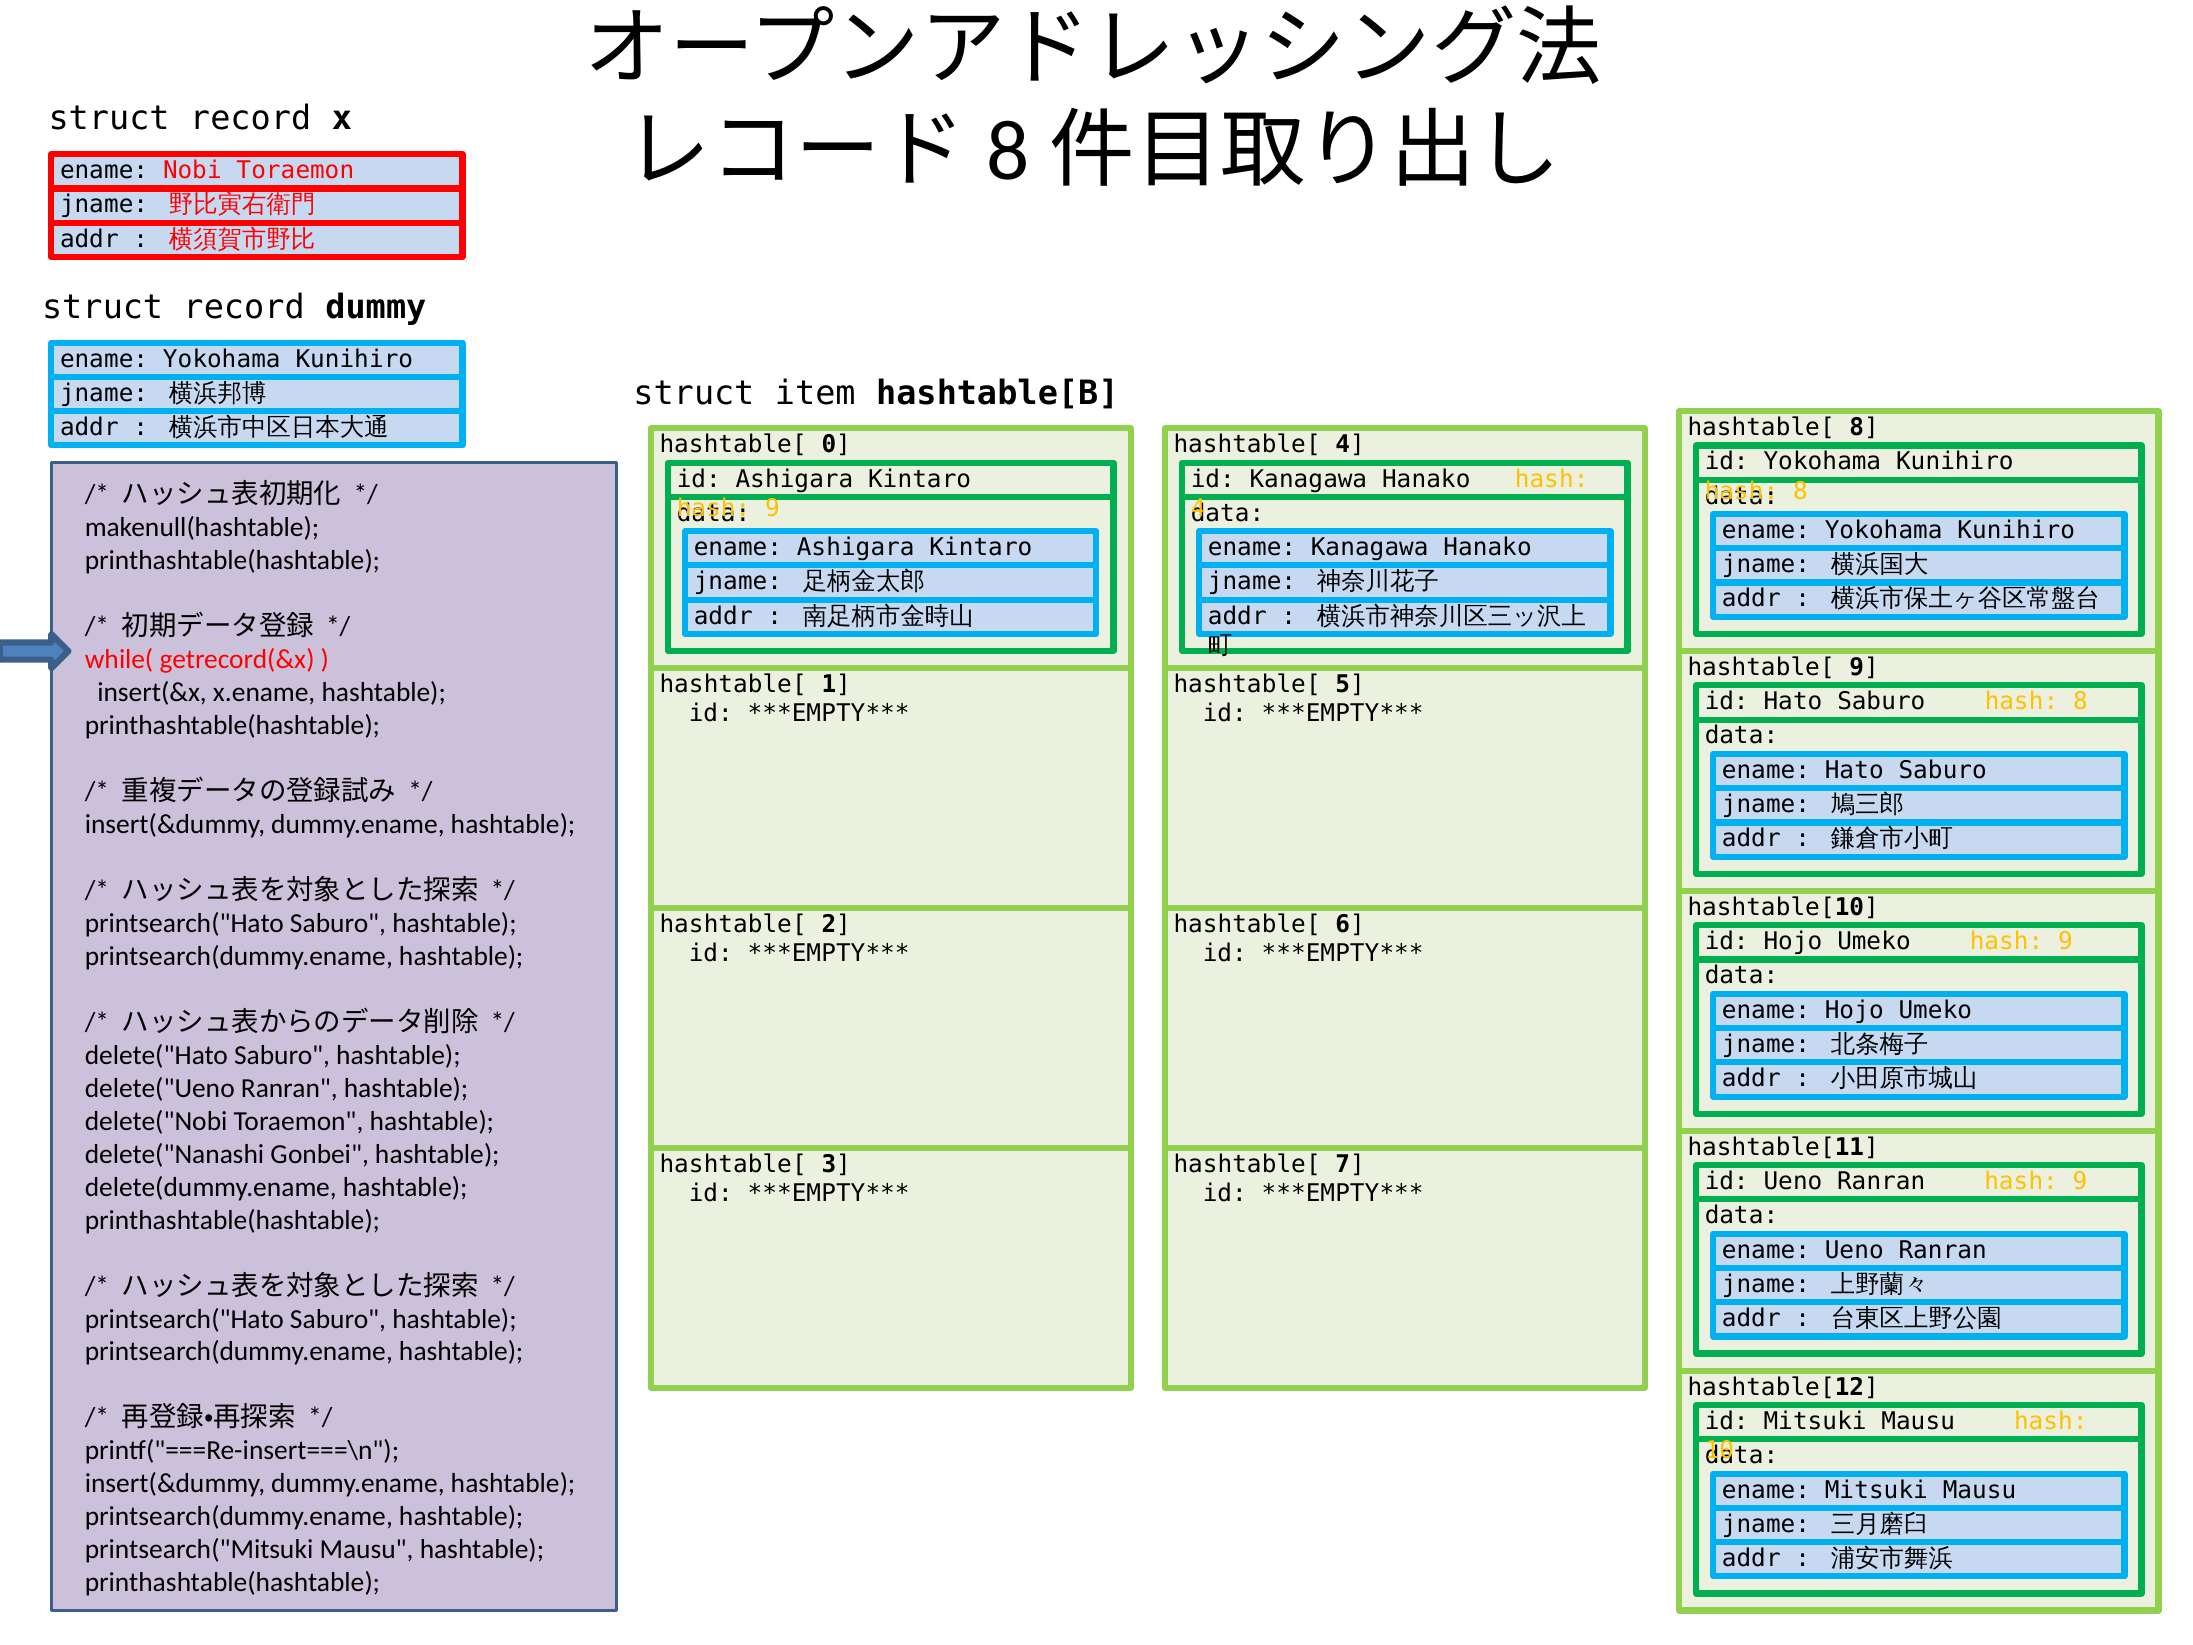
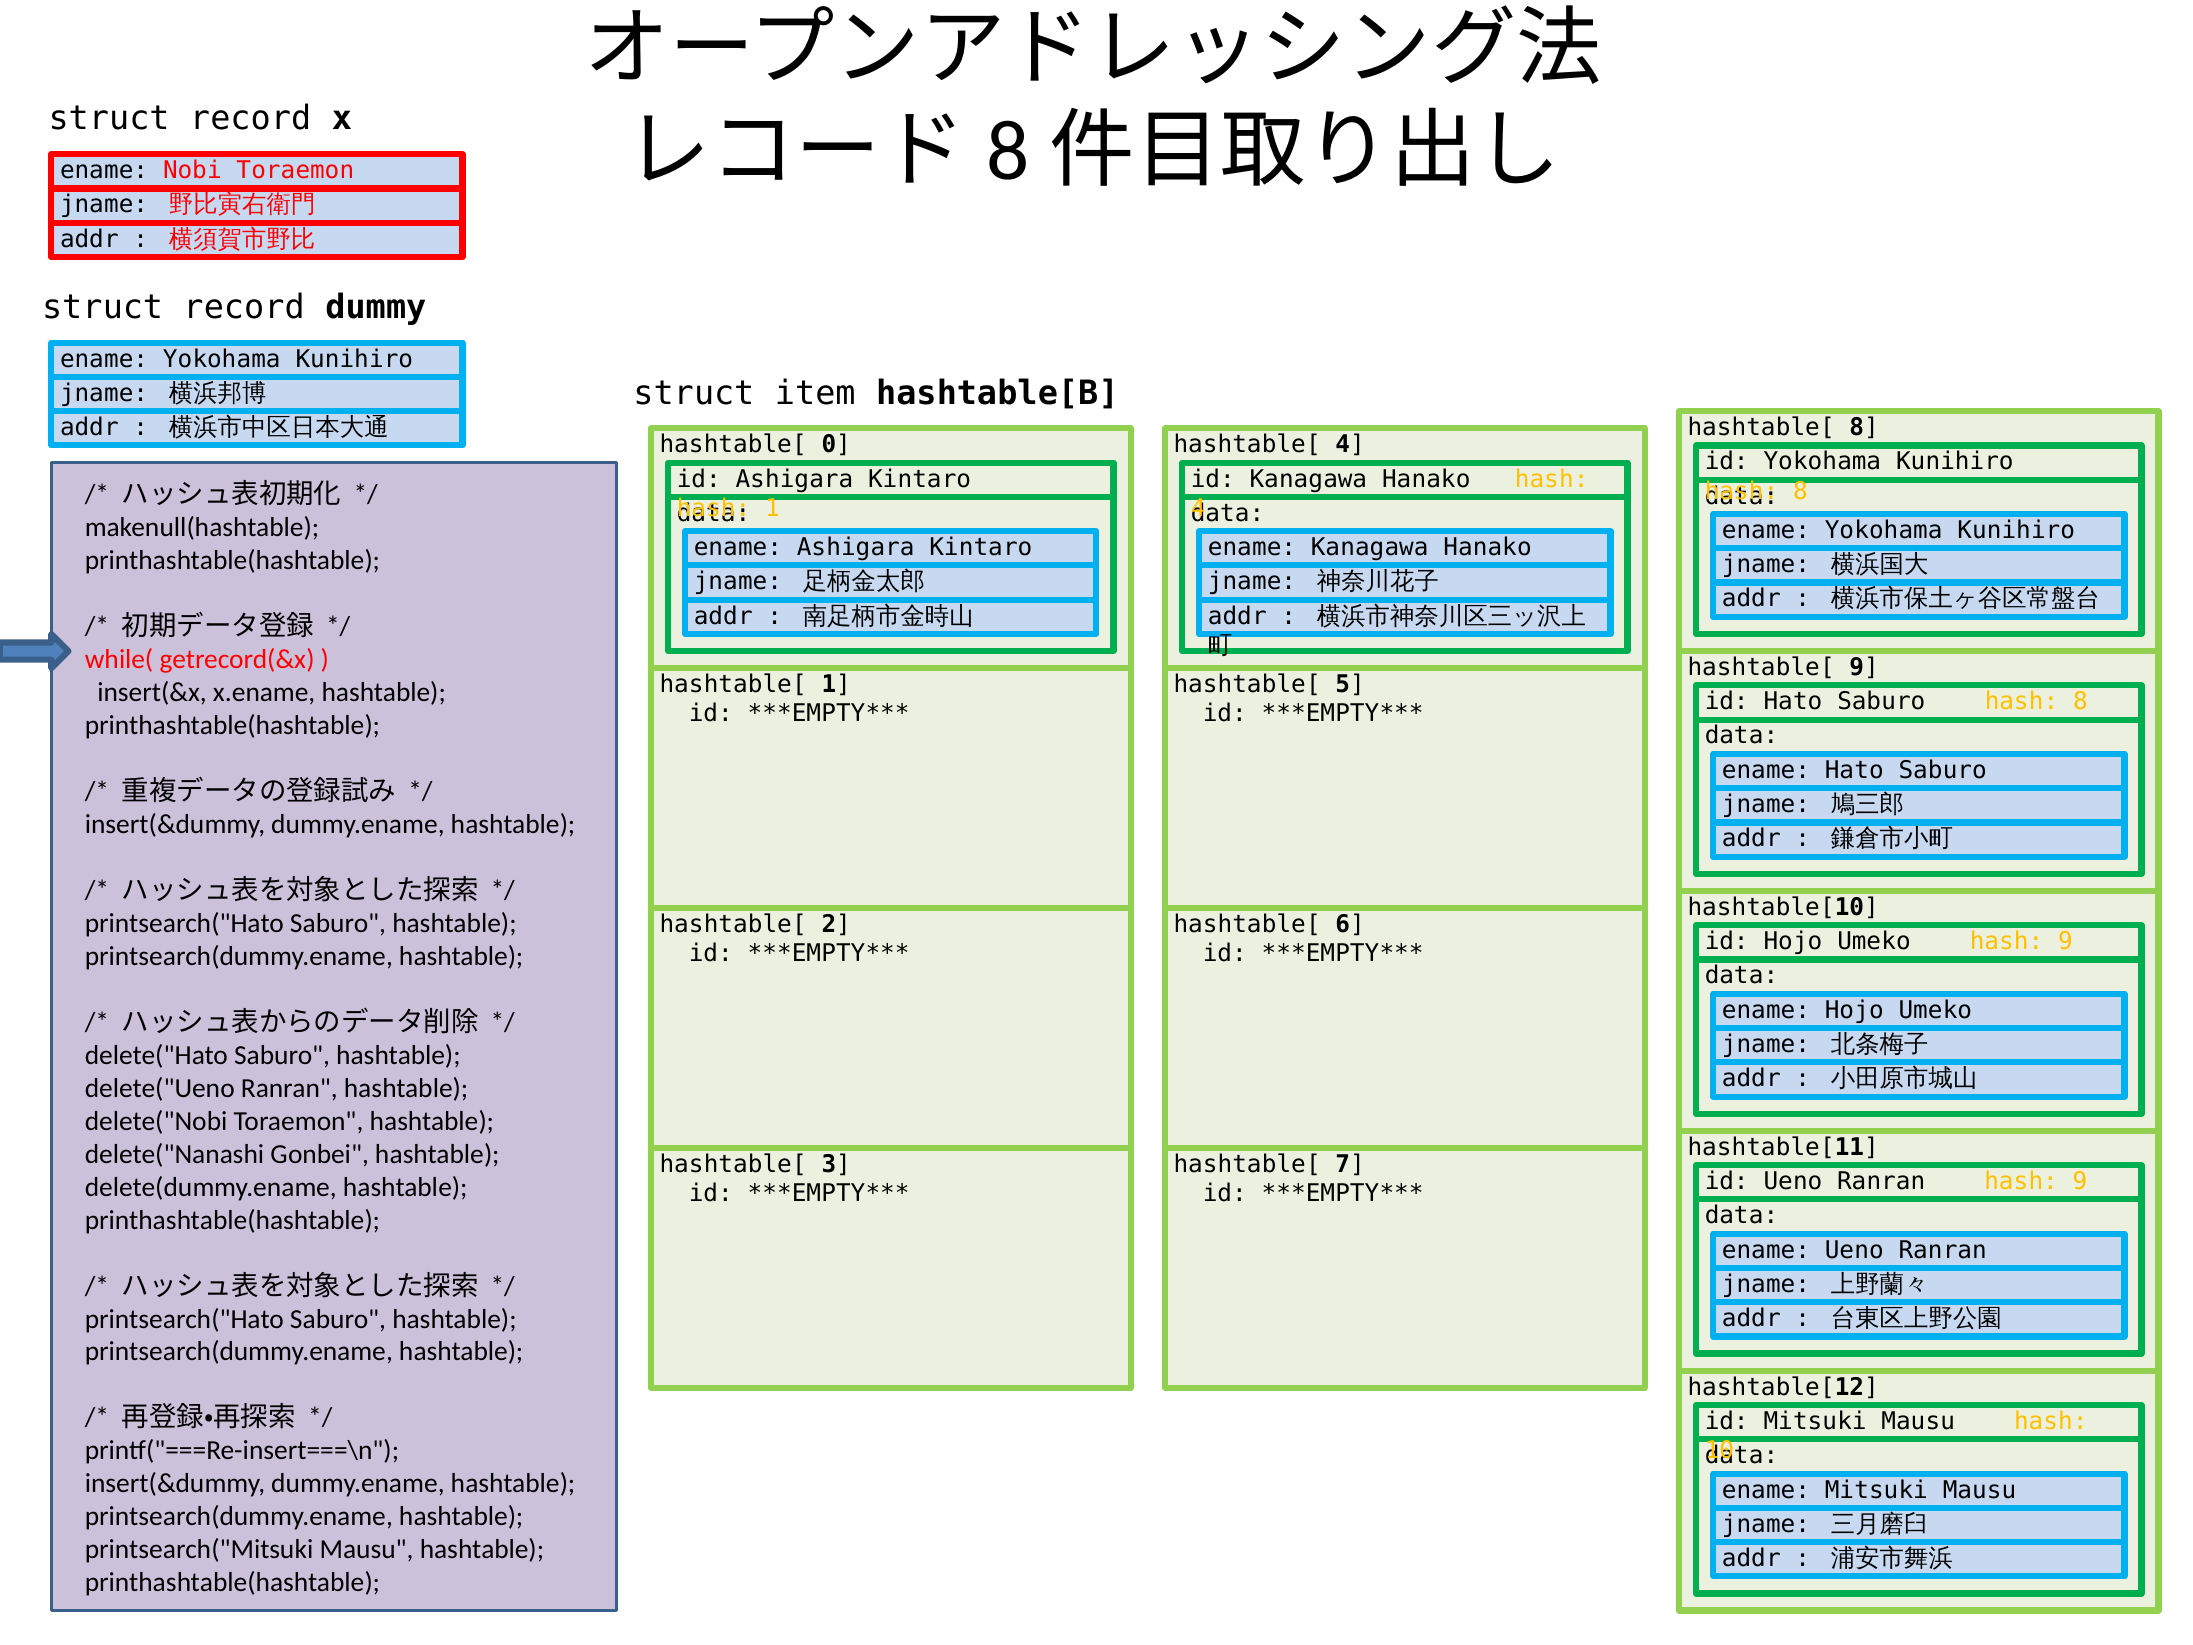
9: 9 -> 1 (772, 508)
